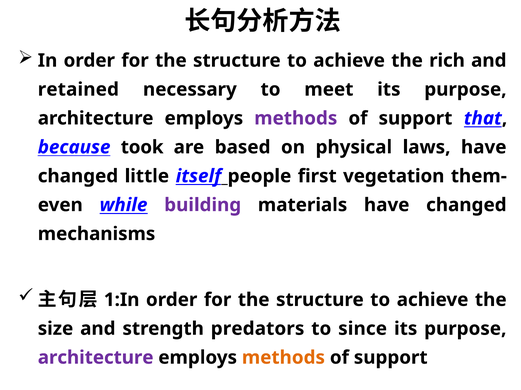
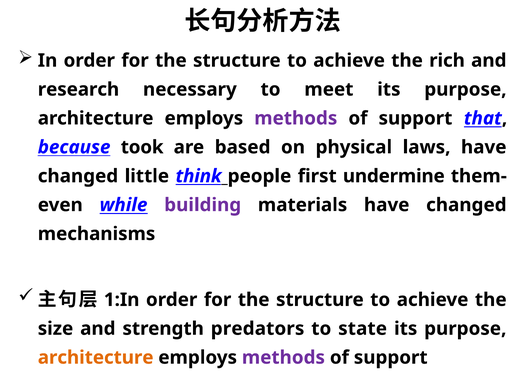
retained: retained -> research (78, 90)
itself: itself -> think (199, 176)
vegetation: vegetation -> undermine (394, 176)
since: since -> state (363, 329)
architecture colour: purple -> orange (96, 358)
methods colour: orange -> purple (283, 358)
